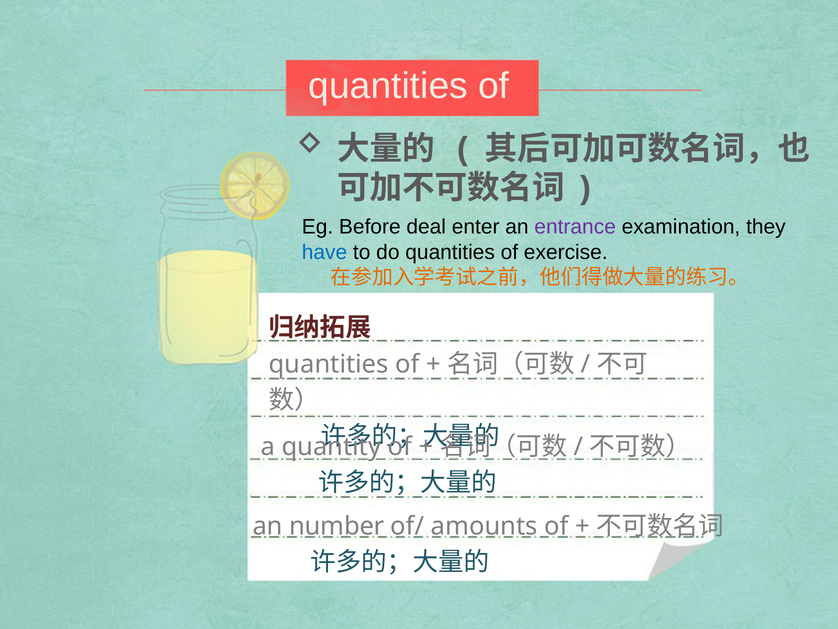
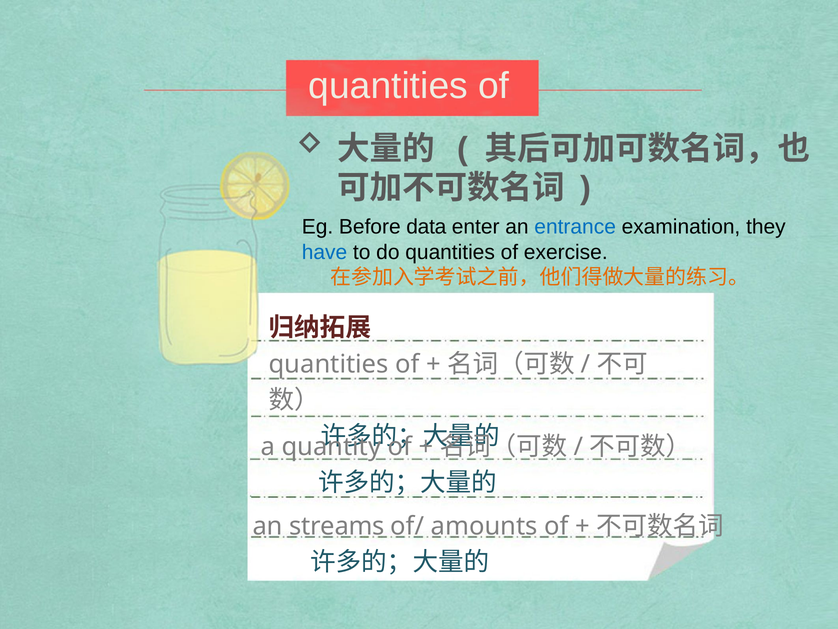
deal: deal -> data (426, 227)
entrance colour: purple -> blue (575, 227)
number: number -> streams (337, 526)
